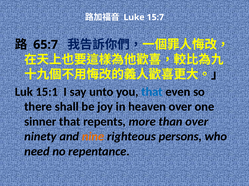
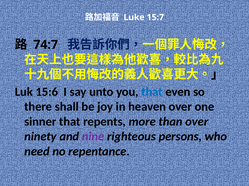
65:7: 65:7 -> 74:7 (46, 45)
15:1: 15:1 -> 15:6 (47, 92)
nine colour: orange -> purple (93, 137)
